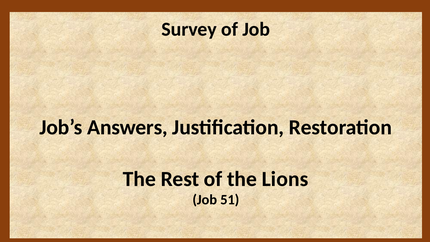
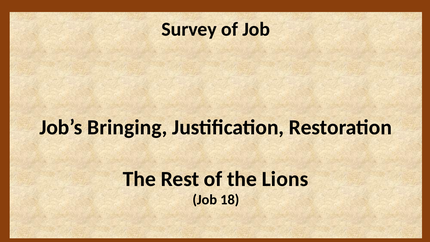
Answers: Answers -> Bringing (127, 127)
51: 51 -> 18 (230, 200)
